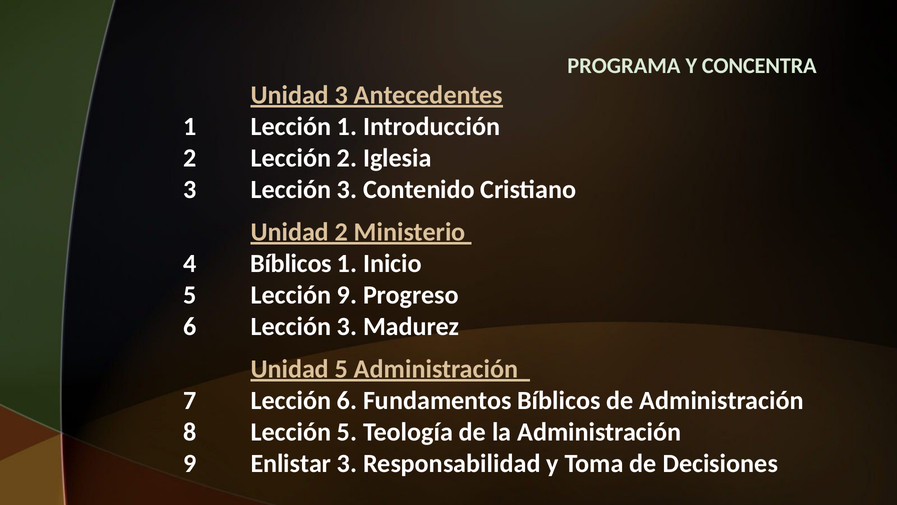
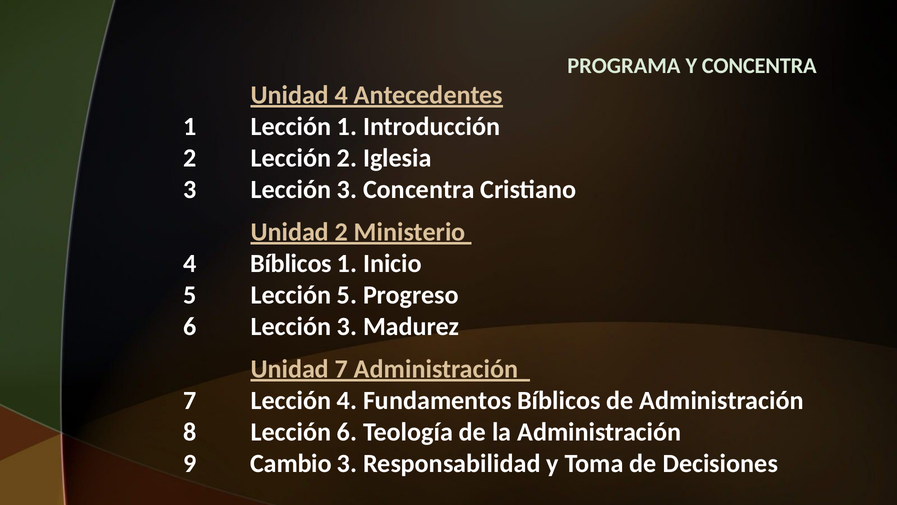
Unidad 3: 3 -> 4 (342, 95)
3 Contenido: Contenido -> Concentra (419, 189)
Lección 9: 9 -> 5 (347, 295)
Unidad 5: 5 -> 7 (342, 369)
Lección 6: 6 -> 4 (347, 400)
Lección 5: 5 -> 6 (347, 432)
Enlistar: Enlistar -> Cambio (291, 463)
